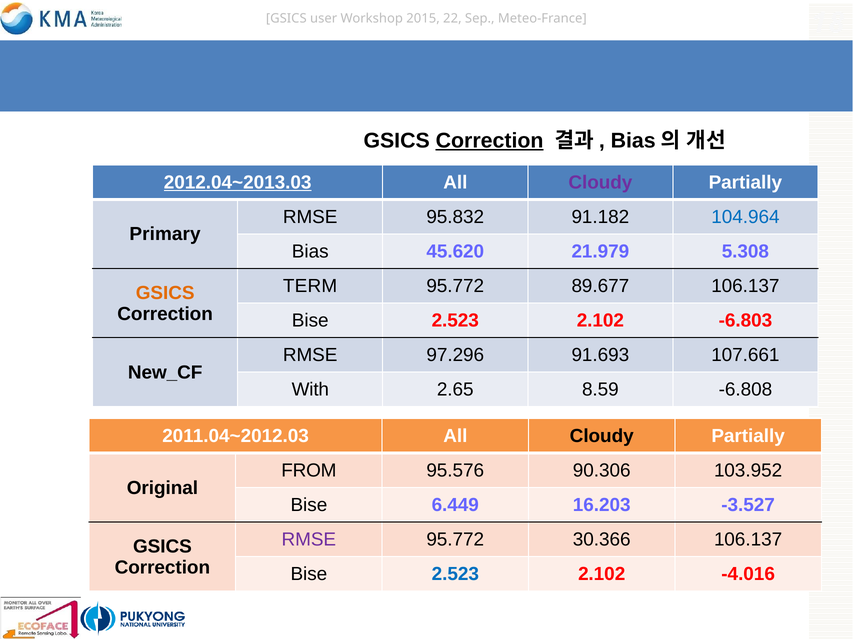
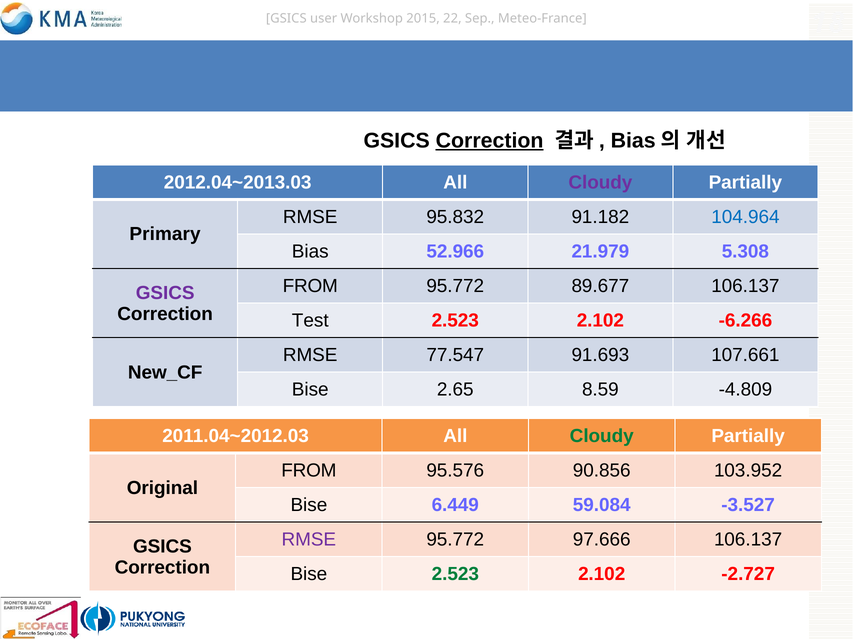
2012.04~2013.03 underline: present -> none (238, 183)
45.620: 45.620 -> 52.966 (455, 252)
TERM: TERM -> FROM (310, 286)
GSICS colour: orange -> purple (165, 293)
Bise: Bise -> Test (310, 321)
-6.803: -6.803 -> -6.266 (745, 321)
97.296: 97.296 -> 77.547 (455, 356)
With: With -> Bise (310, 390)
-6.808: -6.808 -> -4.809 (745, 390)
Cloudy colour: black -> green (602, 437)
90.306: 90.306 -> 90.856 (602, 471)
16.203: 16.203 -> 59.084 (602, 506)
30.366: 30.366 -> 97.666 (602, 540)
2.523 colour: blue -> green (455, 575)
-4.016: -4.016 -> -2.727 (748, 575)
